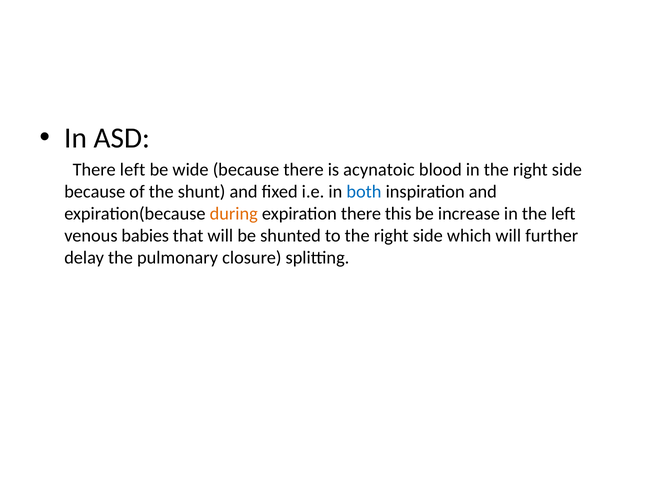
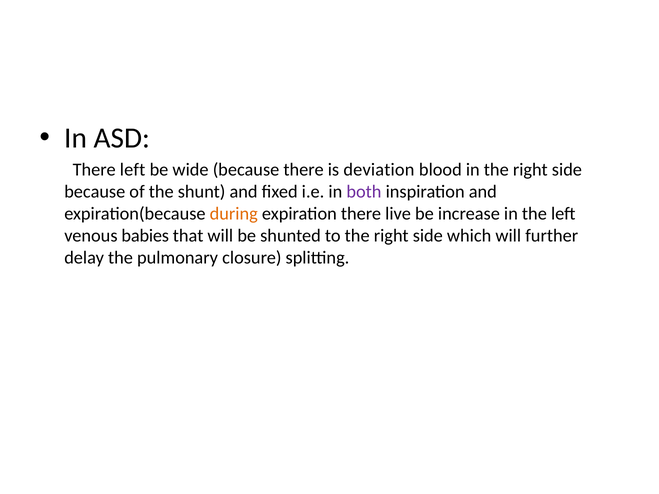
acynatoic: acynatoic -> deviation (379, 170)
both colour: blue -> purple (364, 192)
this: this -> live (398, 214)
